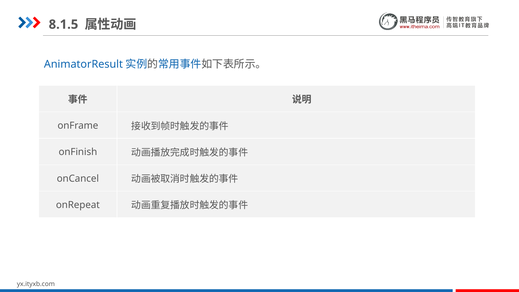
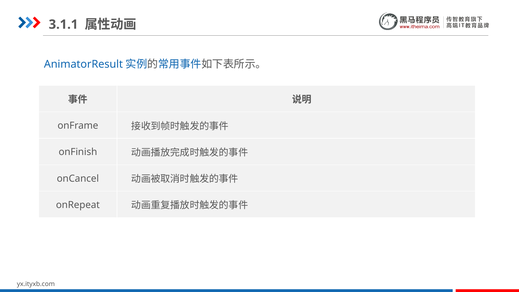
8.1.5: 8.1.5 -> 3.1.1 (63, 24)
